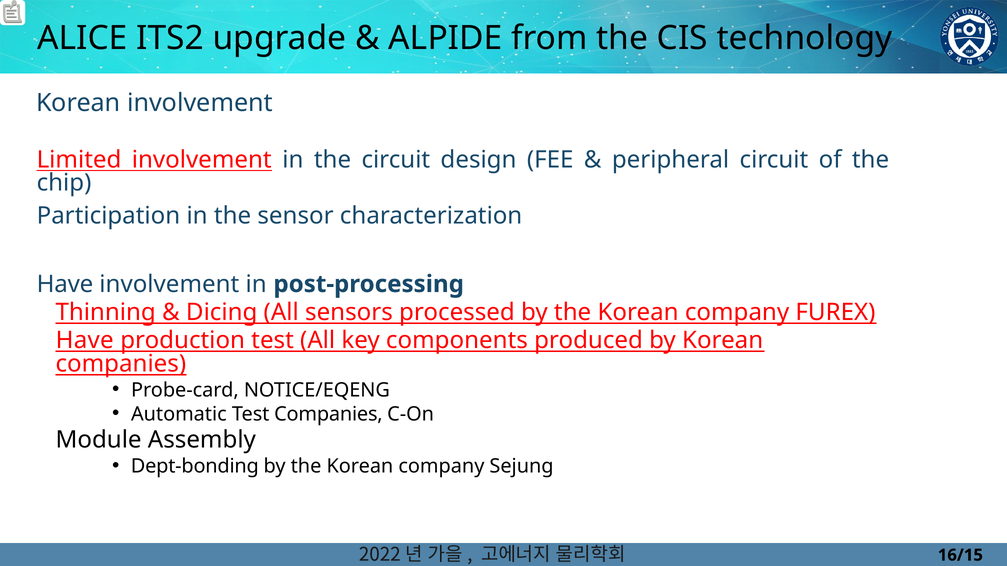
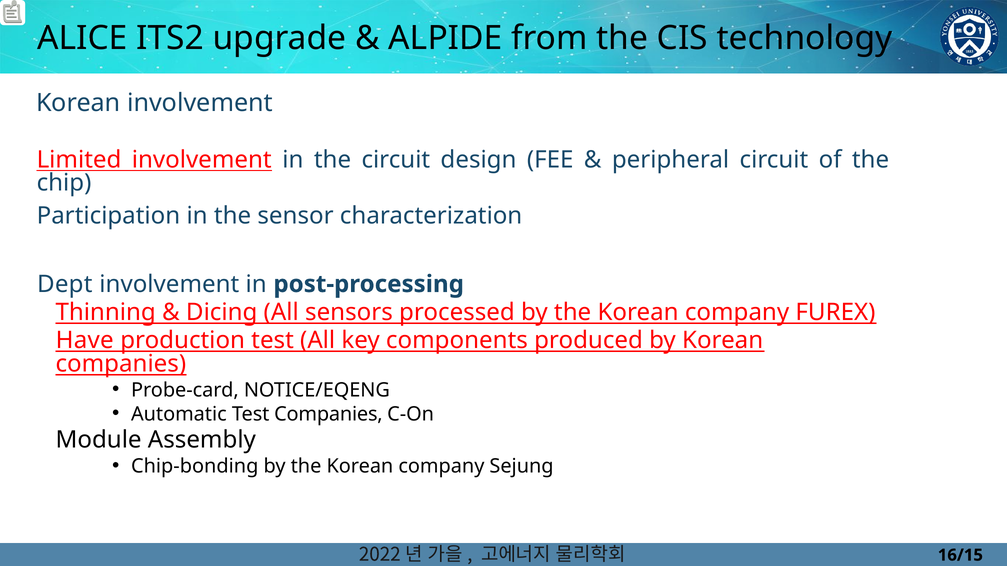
Have: Have -> Dept (65, 284)
Dept-bonding: Dept-bonding -> Chip-bonding (195, 466)
